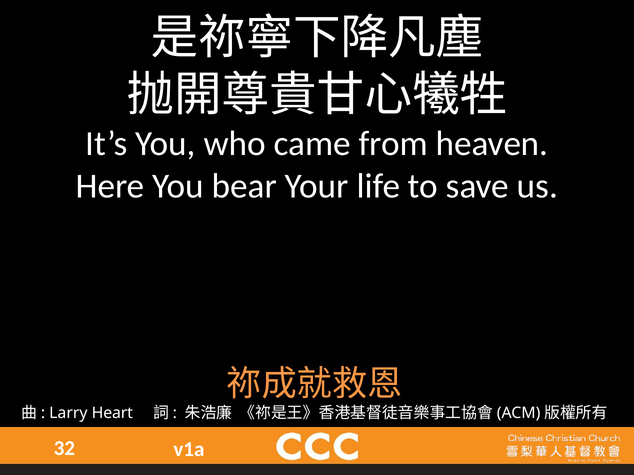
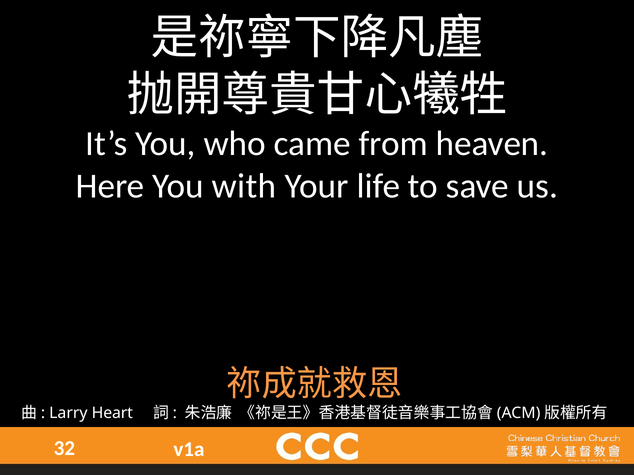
bear: bear -> with (244, 186)
